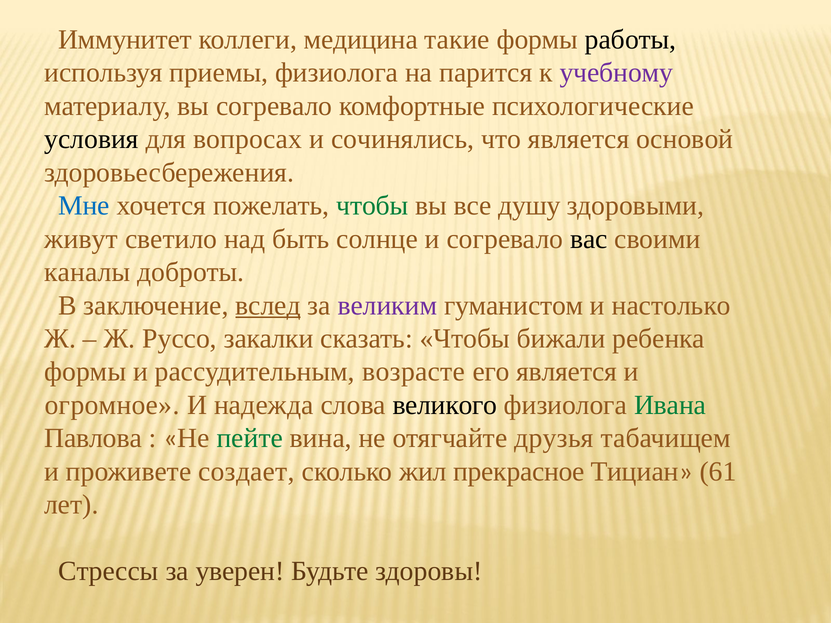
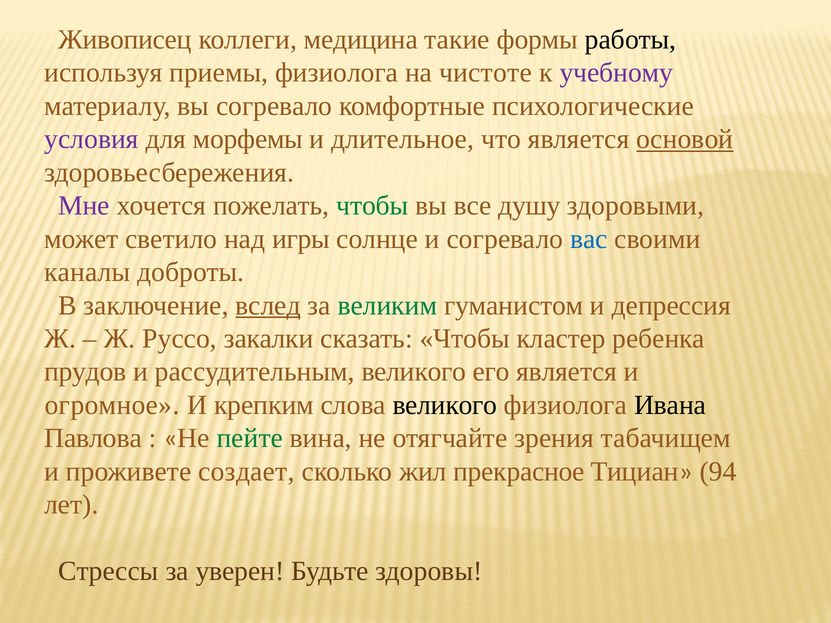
Иммунитет: Иммунитет -> Живописец (125, 40)
парится: парится -> чистоте (486, 73)
условия colour: black -> purple (91, 139)
вопросах: вопросах -> морфемы (248, 139)
сочинялись: сочинялись -> длительное (403, 139)
основой underline: none -> present (685, 139)
Мне colour: blue -> purple (84, 206)
живут: живут -> может (81, 239)
быть: быть -> игры (301, 239)
вас colour: black -> blue (589, 239)
великим colour: purple -> green (387, 305)
настолько: настолько -> депрессия (671, 305)
бижали: бижали -> кластер (561, 339)
формы: формы -> прудов (85, 372)
рассудительным возрасте: возрасте -> великого (414, 372)
надежда: надежда -> крепким (264, 405)
Ивана colour: green -> black (670, 405)
друзья: друзья -> зрения (554, 438)
61: 61 -> 94 (718, 472)
